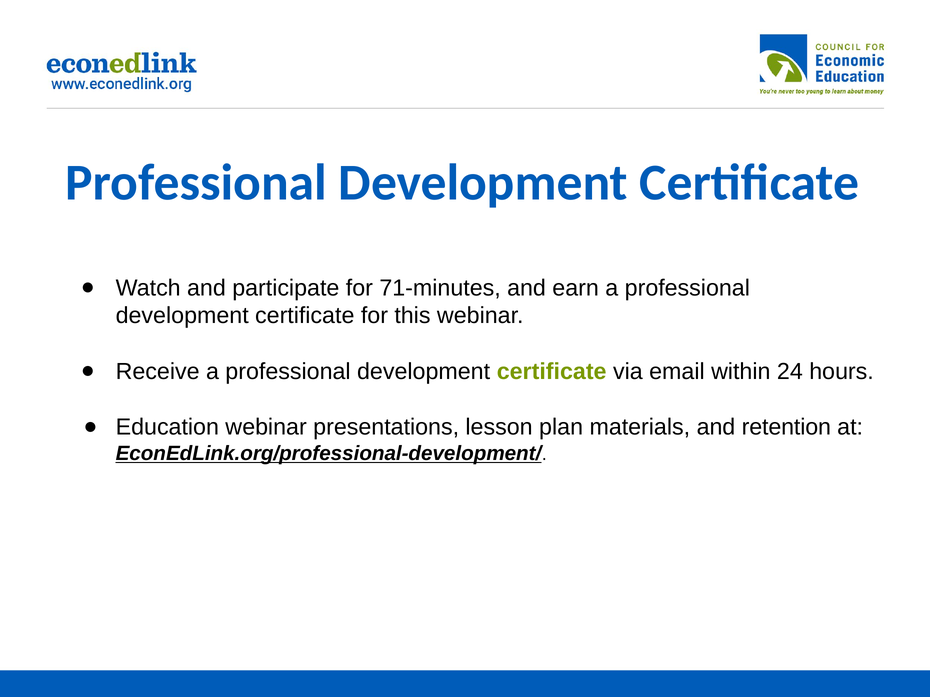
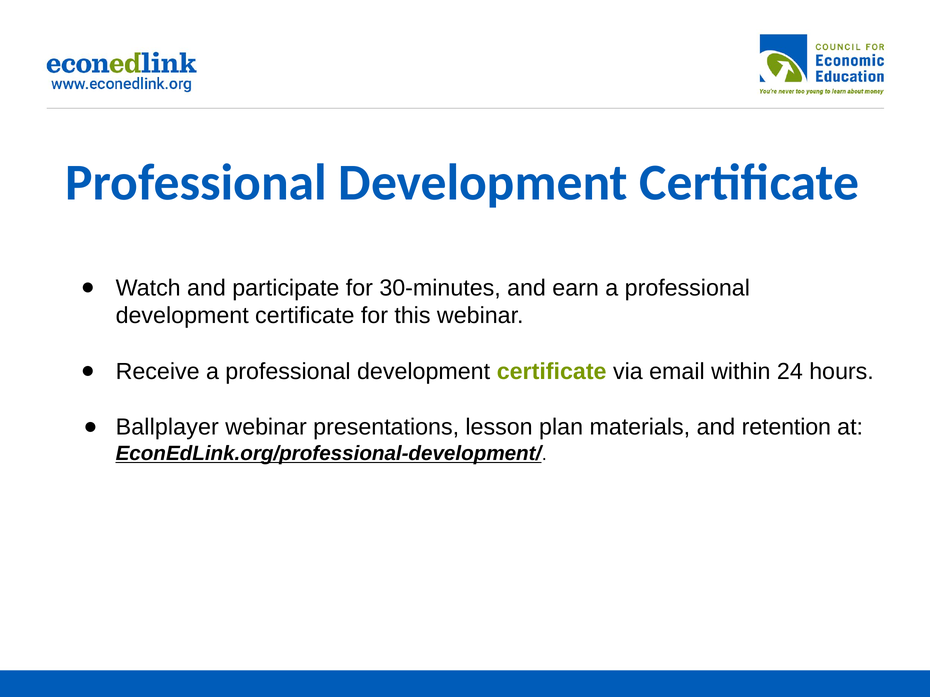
71-minutes: 71-minutes -> 30-minutes (440, 288)
Education: Education -> Ballplayer (167, 428)
